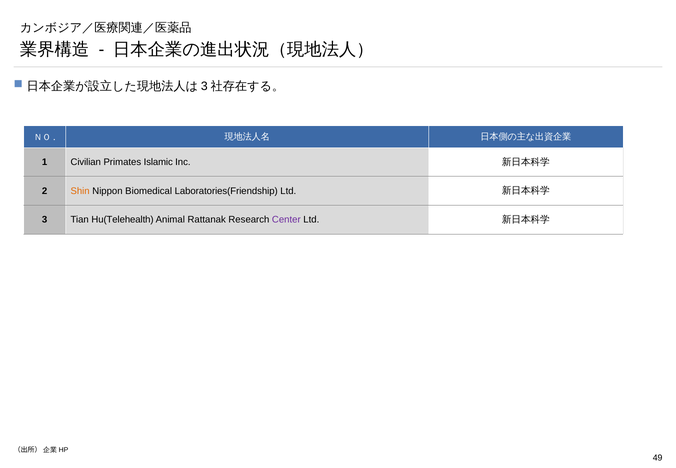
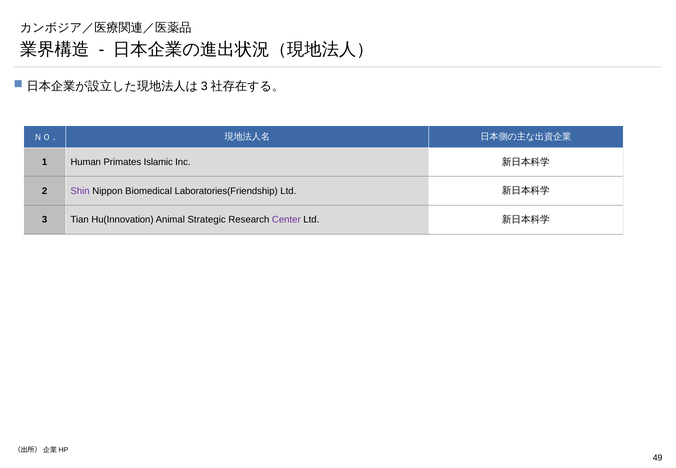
Civilian: Civilian -> Human (86, 162)
Shin colour: orange -> purple (80, 191)
Hu(Telehealth: Hu(Telehealth -> Hu(Innovation (123, 220)
Rattanak: Rattanak -> Strategic (207, 220)
